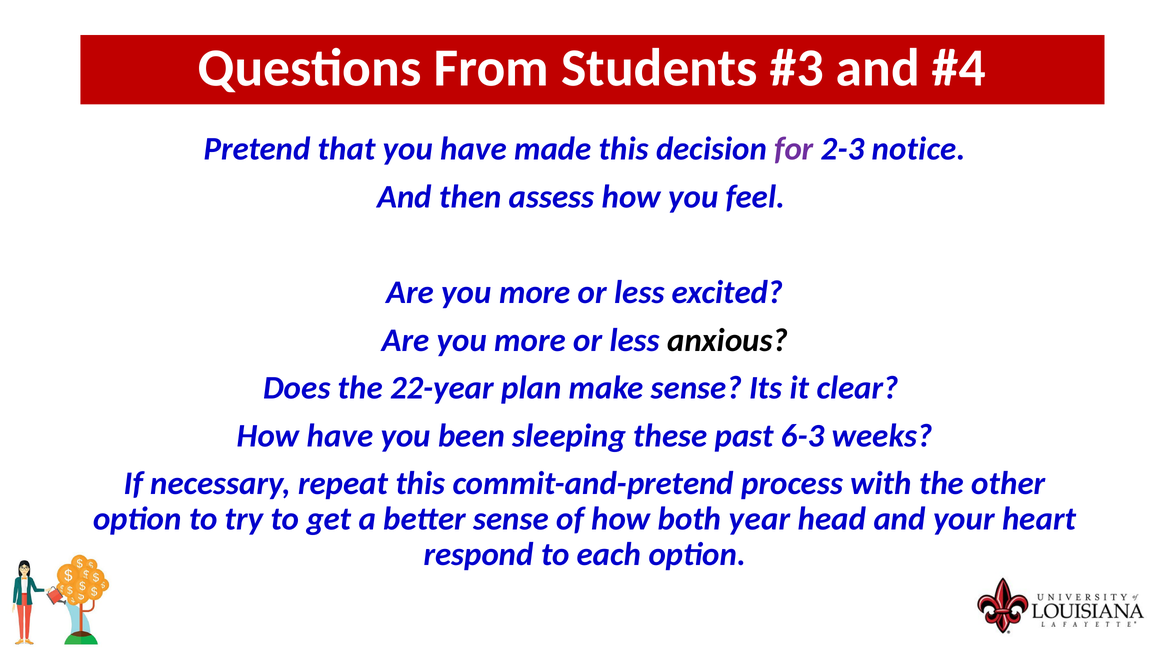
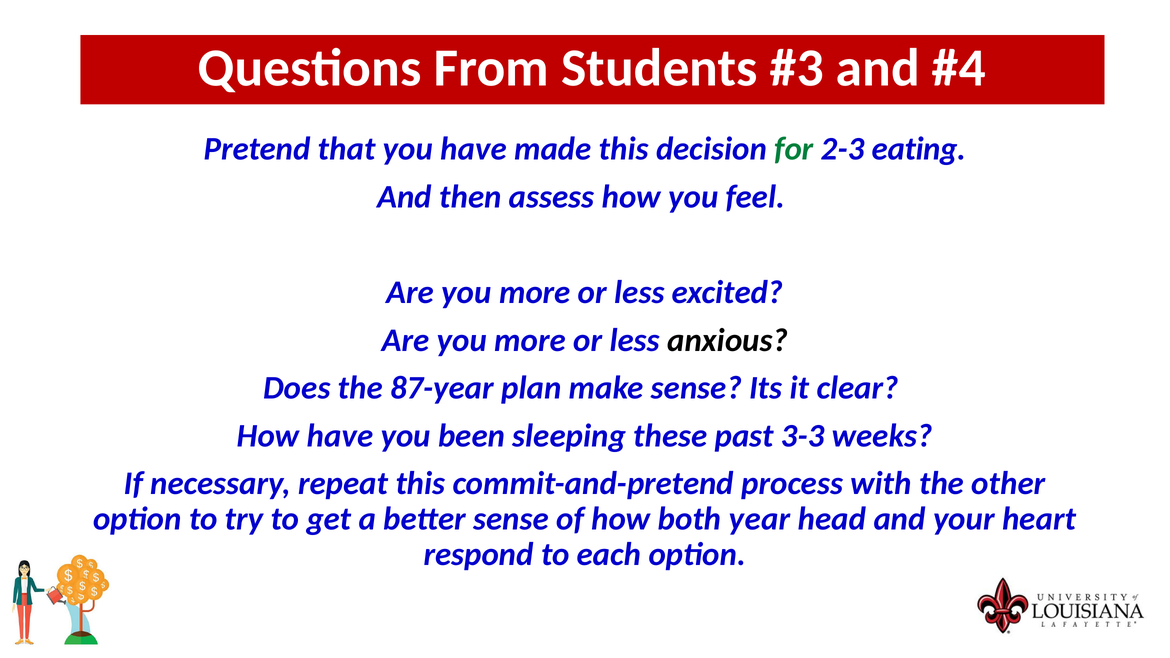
for colour: purple -> green (794, 149)
notice: notice -> eating (919, 149)
22-year: 22-year -> 87-year (442, 388)
6-3: 6-3 -> 3-3 (803, 436)
